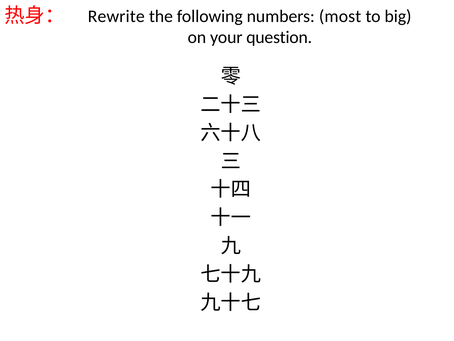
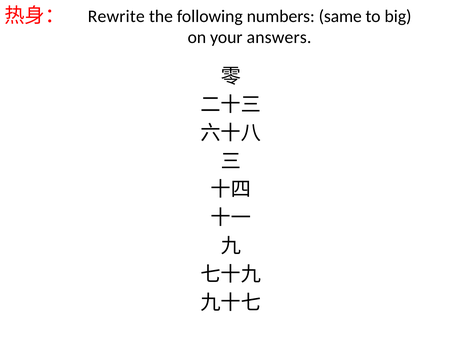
most: most -> same (340, 16)
question: question -> answers (279, 37)
